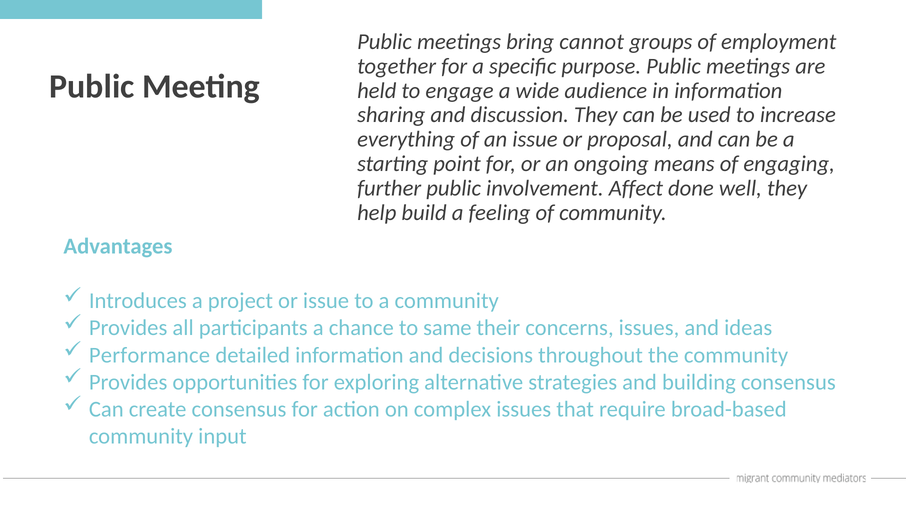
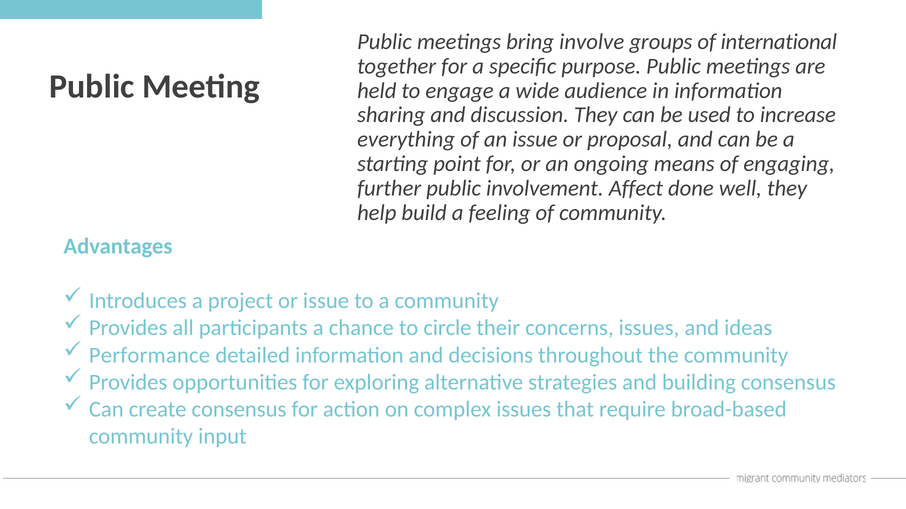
cannot: cannot -> involve (592, 42)
employment: employment -> international (779, 42)
same: same -> circle (447, 328)
